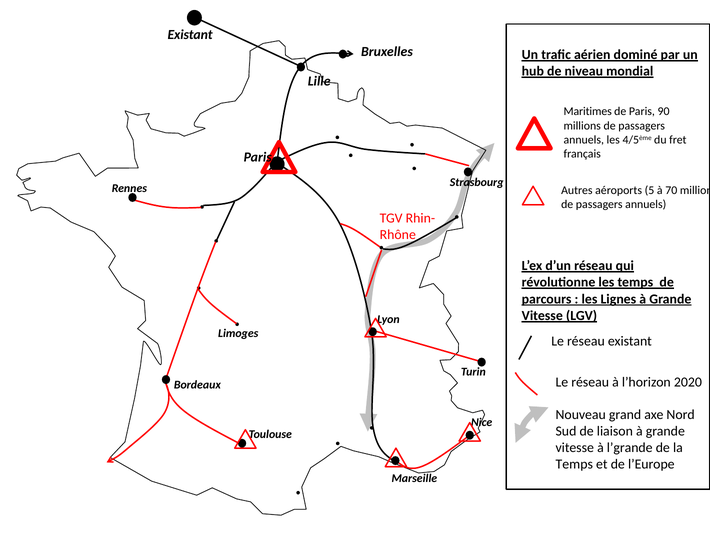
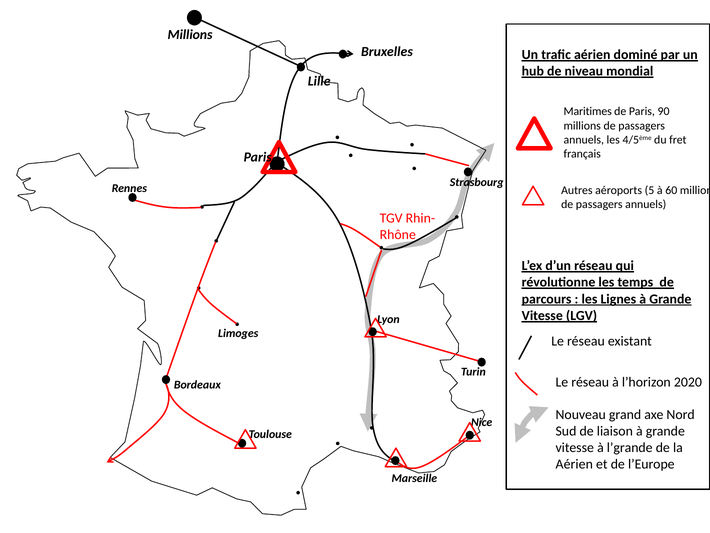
Existant: Existant -> Millions (190, 35)
70: 70 -> 60 (671, 190)
Temps: Temps -> Aérien (574, 464)
